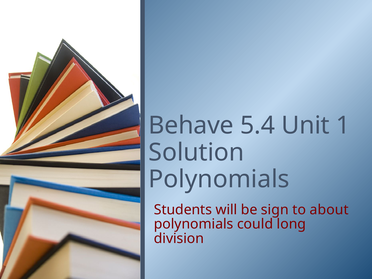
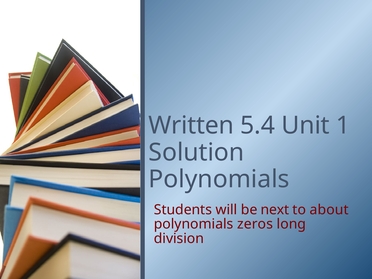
Behave: Behave -> Written (191, 126)
sign: sign -> next (275, 210)
could: could -> zeros (255, 224)
